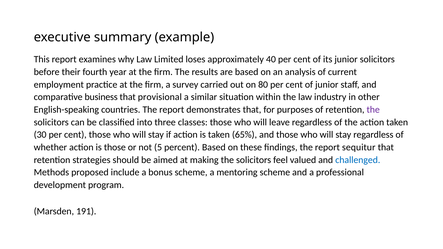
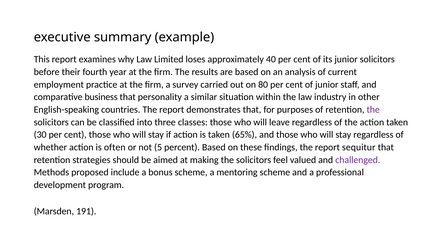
provisional: provisional -> personality (160, 97)
is those: those -> often (115, 147)
challenged colour: blue -> purple (358, 160)
